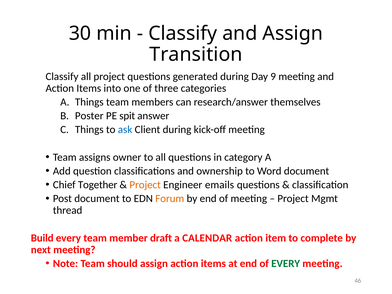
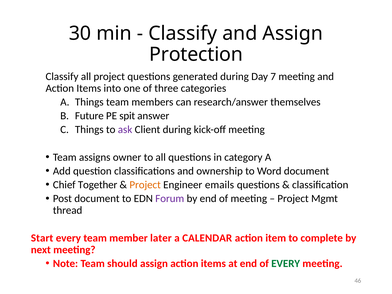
Transition: Transition -> Protection (196, 55)
9: 9 -> 7 (273, 76)
Poster: Poster -> Future (89, 116)
ask colour: blue -> purple (125, 130)
Forum colour: orange -> purple (170, 199)
Build: Build -> Start (42, 238)
draft: draft -> later (161, 238)
